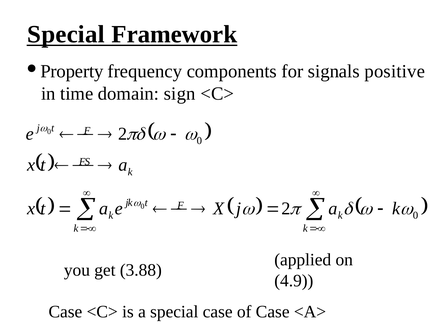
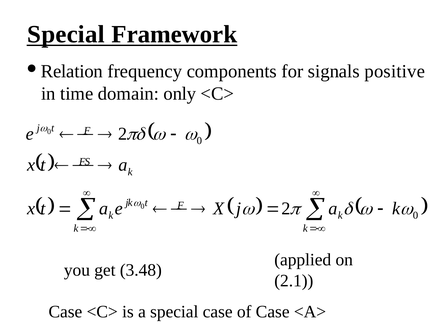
Property: Property -> Relation (72, 71)
sign: sign -> only (180, 94)
3.88: 3.88 -> 3.48 (141, 270)
4.9: 4.9 -> 2.1 (294, 281)
